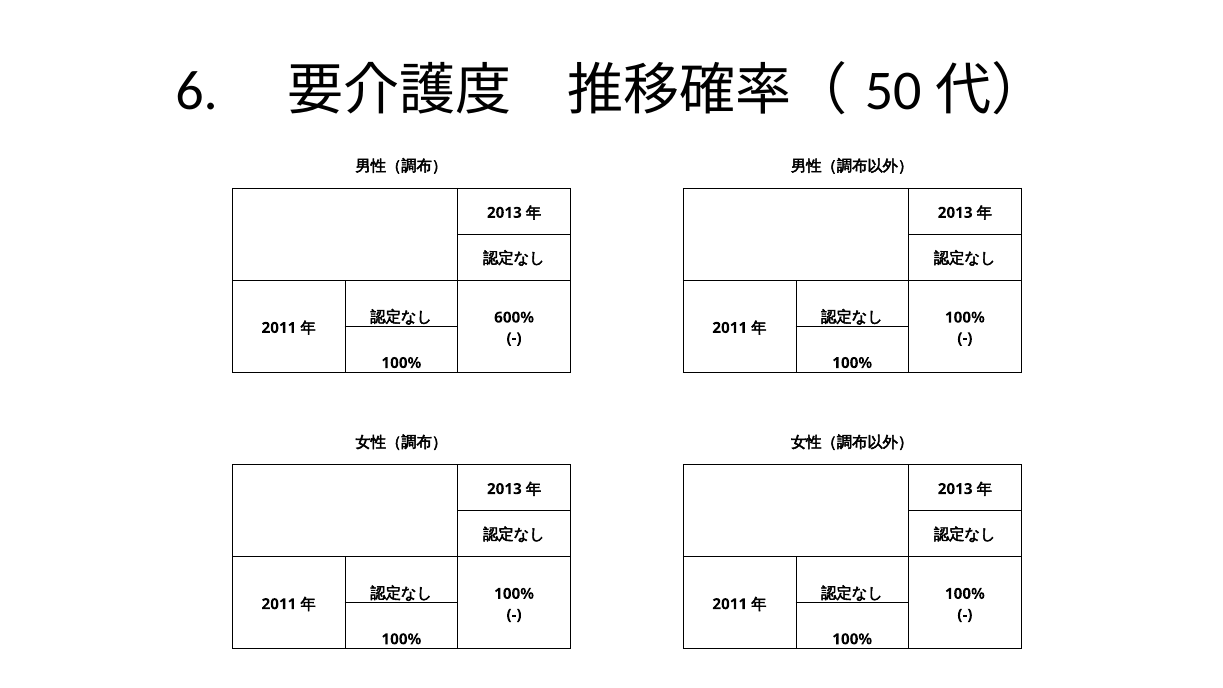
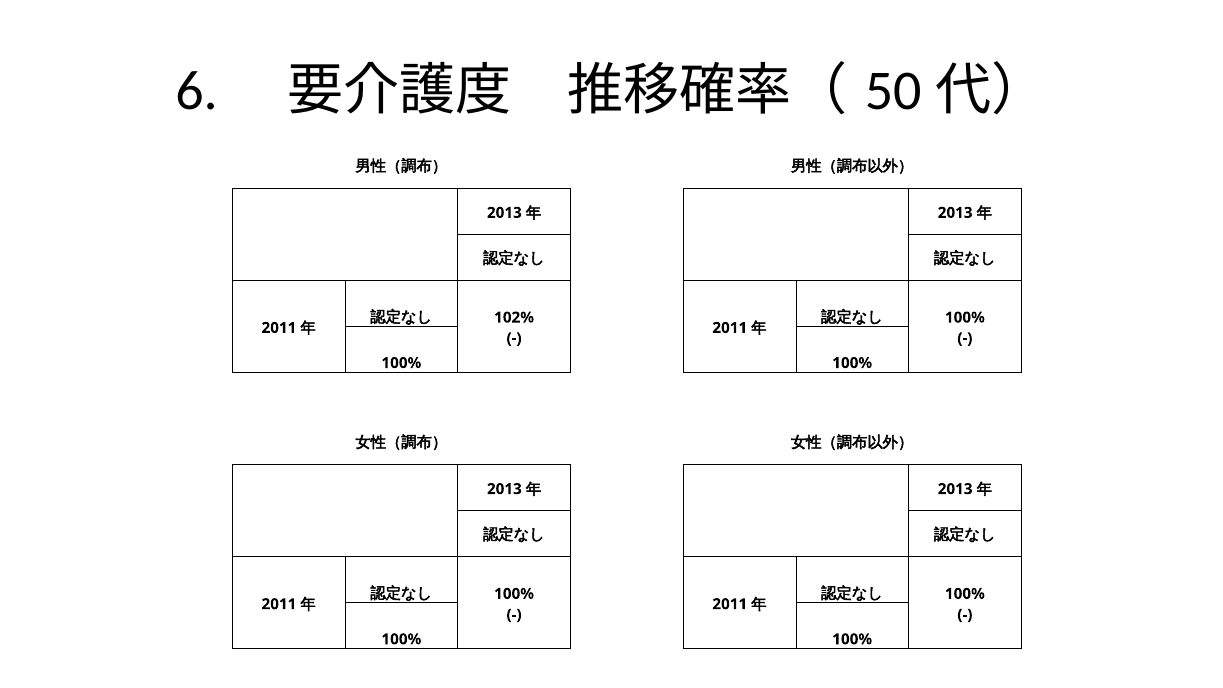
600%: 600% -> 102% (514, 318)
